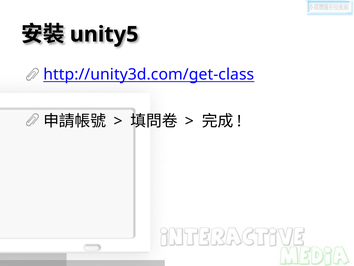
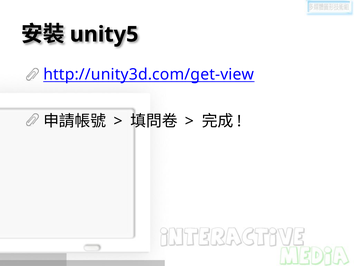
http://unity3d.com/get-class: http://unity3d.com/get-class -> http://unity3d.com/get-view (149, 74)
